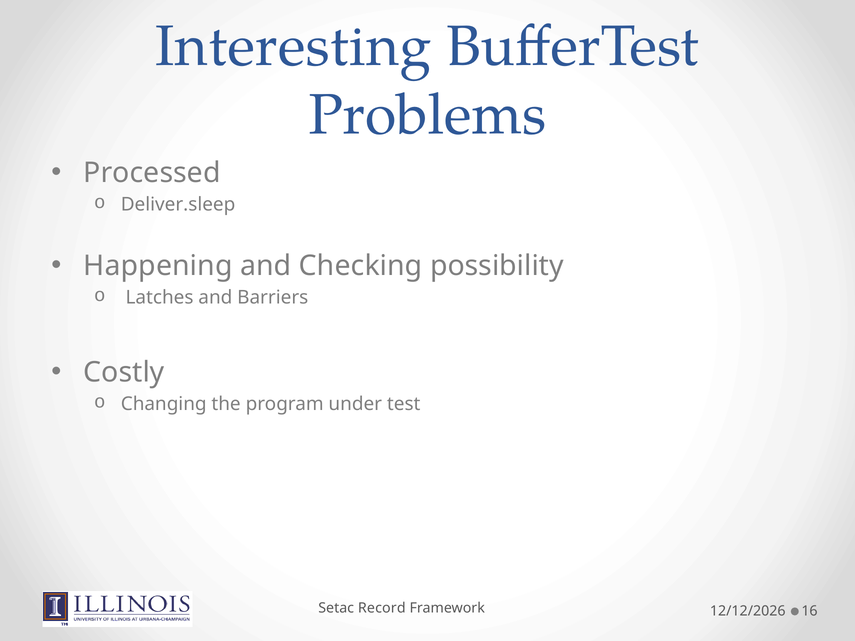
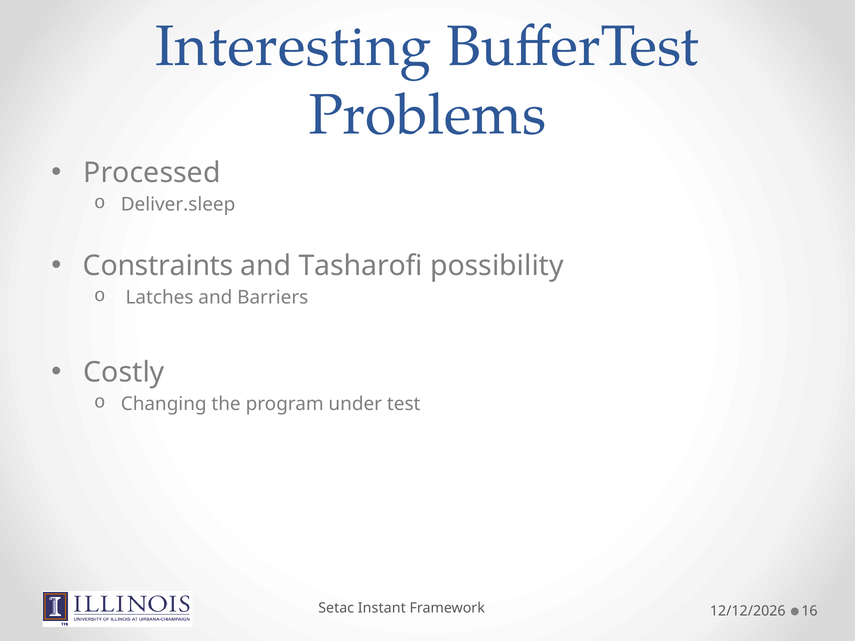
Happening: Happening -> Constraints (158, 266)
Checking: Checking -> Tasharofi (361, 266)
Record: Record -> Instant (382, 608)
